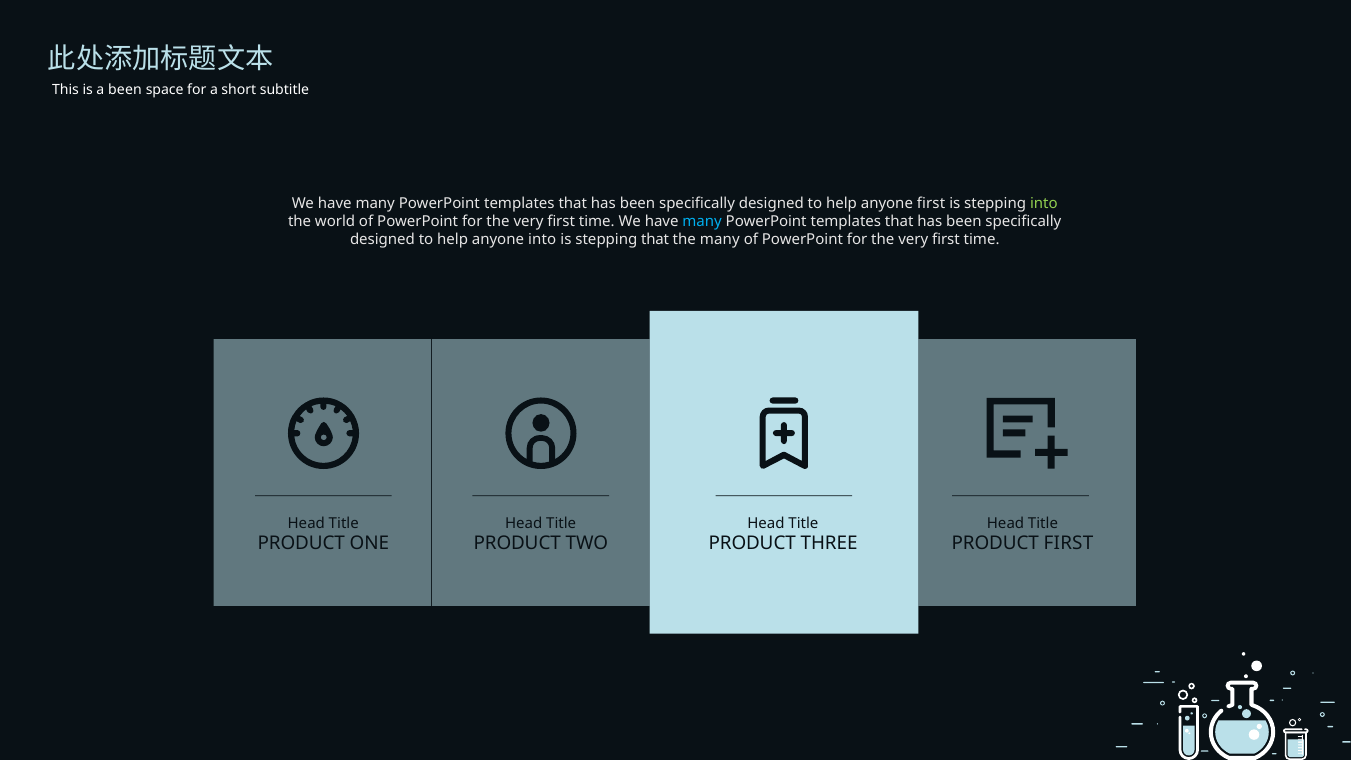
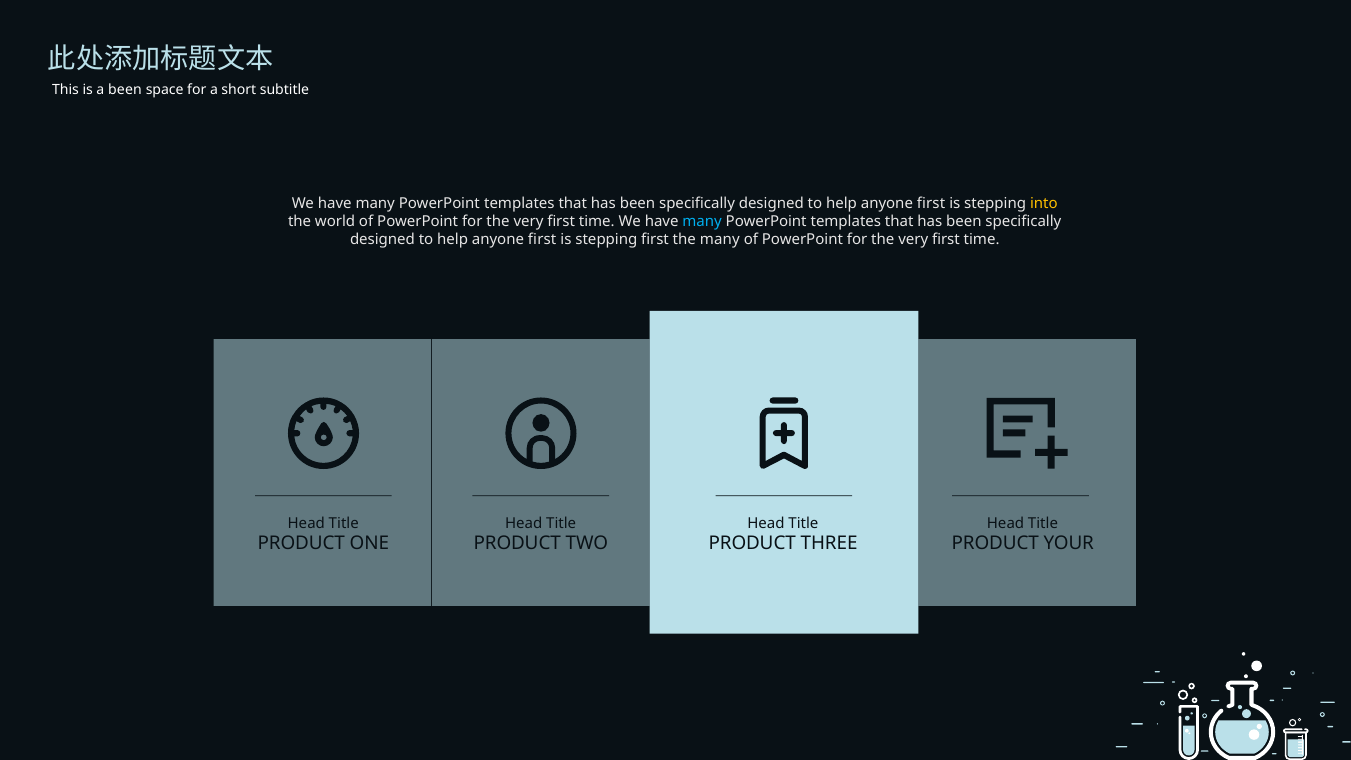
into colour: light green -> yellow (1044, 204)
into: into -> first (542, 240)
stepping that: that -> first (655, 240)
PRODUCT FIRST: FIRST -> YOUR (1069, 544)
